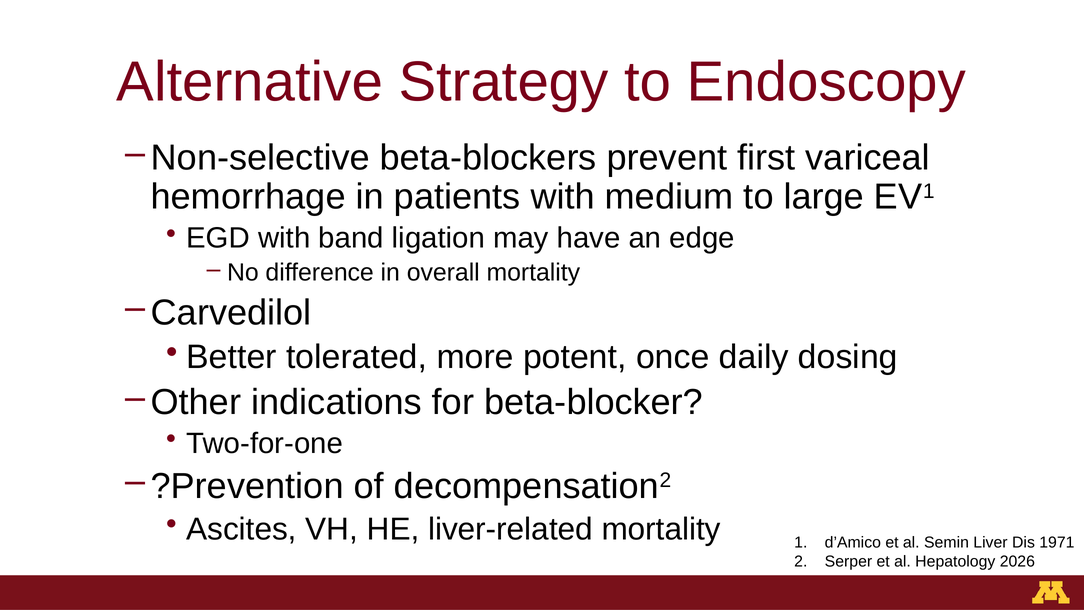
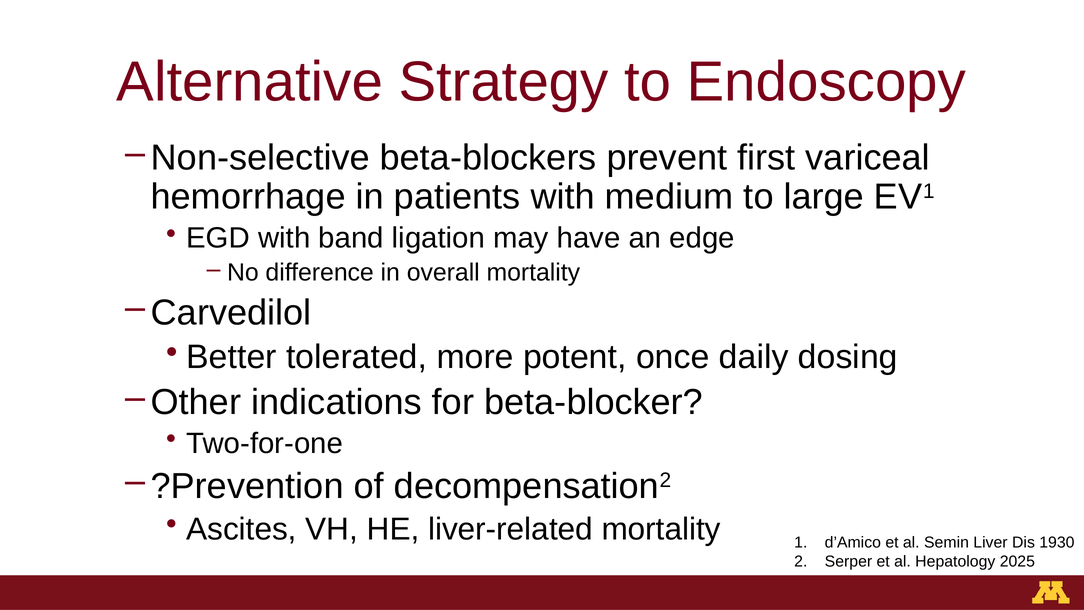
1971: 1971 -> 1930 (1057, 542)
2026: 2026 -> 2025 (1017, 561)
